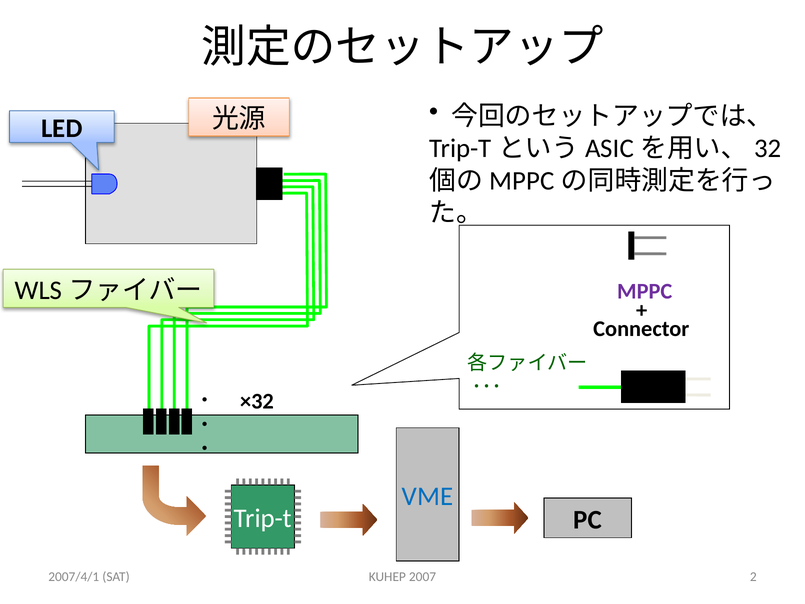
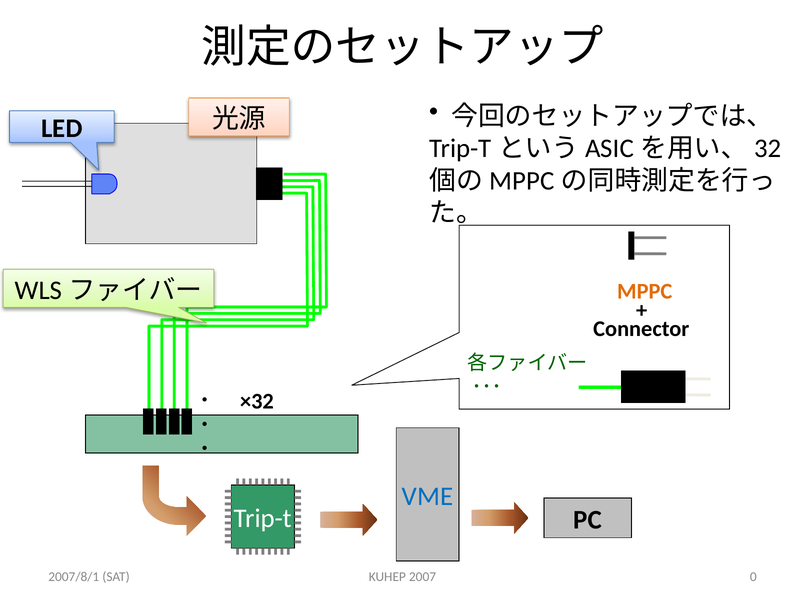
MPPC colour: purple -> orange (645, 291)
2007/4/1: 2007/4/1 -> 2007/8/1 (74, 577)
2: 2 -> 0 (753, 576)
